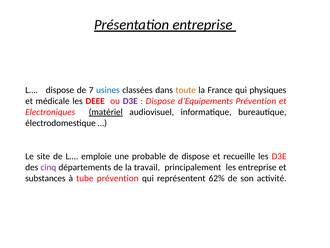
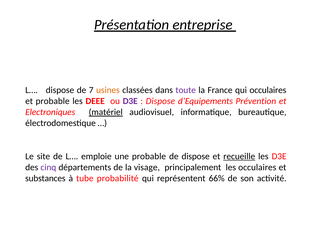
usines colour: blue -> orange (108, 90)
toute colour: orange -> purple (186, 90)
qui physiques: physiques -> occulaires (268, 90)
et médicale: médicale -> probable (53, 101)
recueille underline: none -> present (239, 156)
travail: travail -> visage (147, 167)
les entreprise: entreprise -> occulaires (257, 167)
tube prévention: prévention -> probabilité (118, 178)
62%: 62% -> 66% (217, 178)
